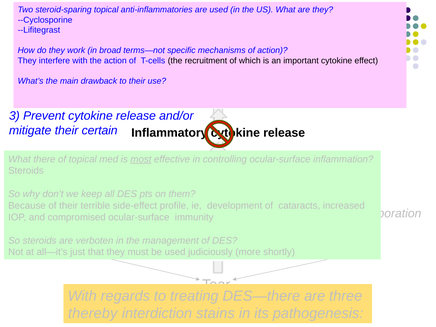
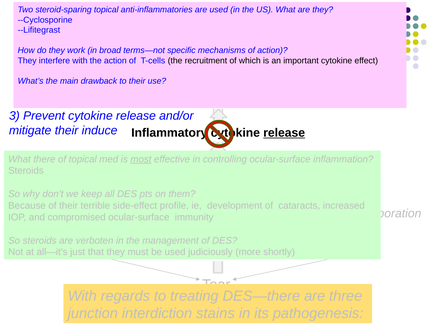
certain: certain -> induce (100, 130)
release underline: none -> present (284, 133)
thereby: thereby -> junction (93, 313)
